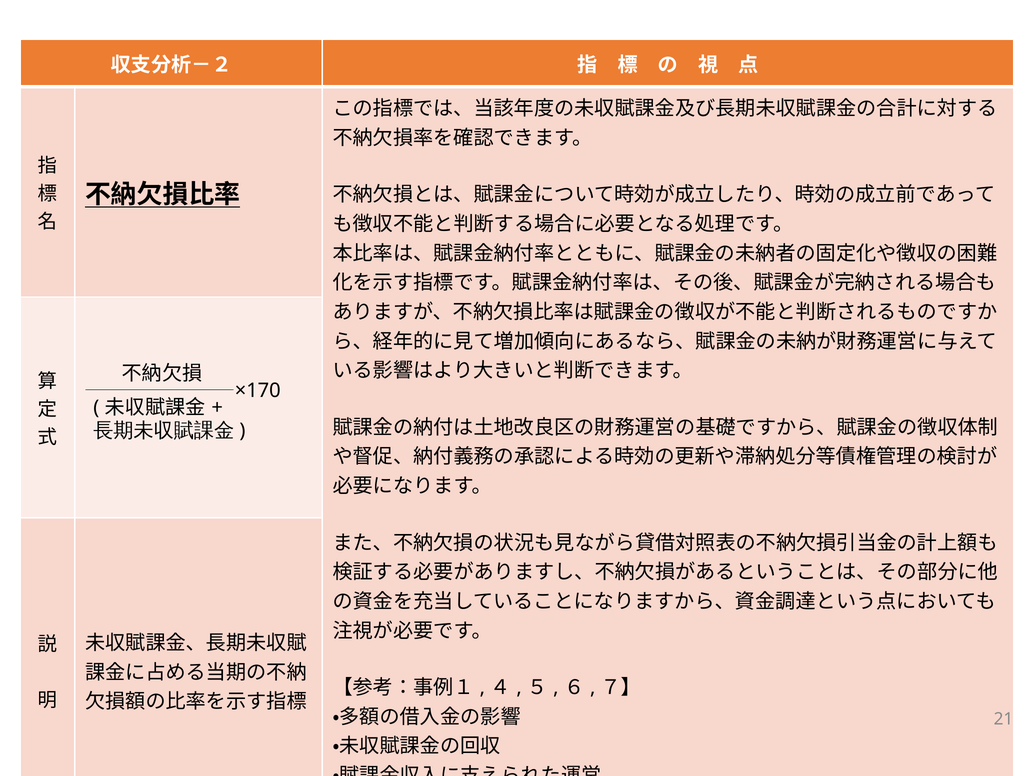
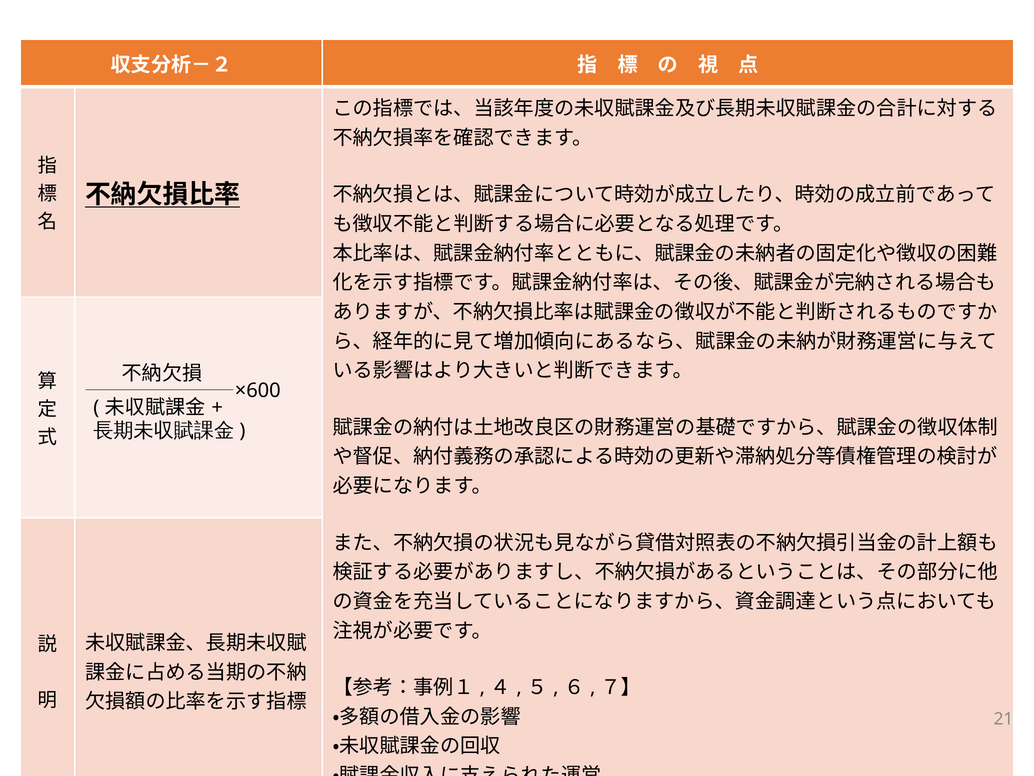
×170: ×170 -> ×600 (258, 390)
